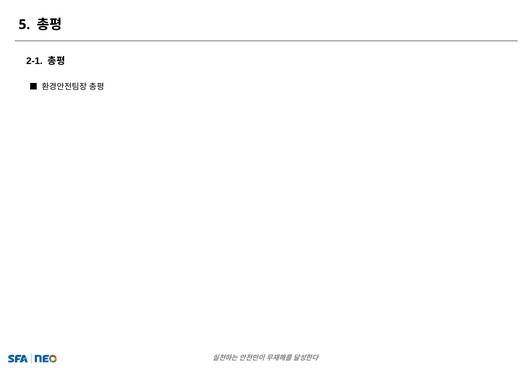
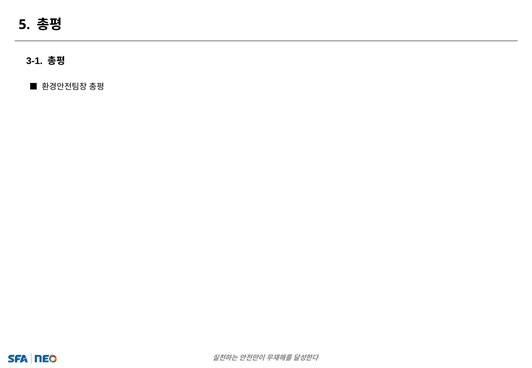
2-1: 2-1 -> 3-1 (34, 61)
